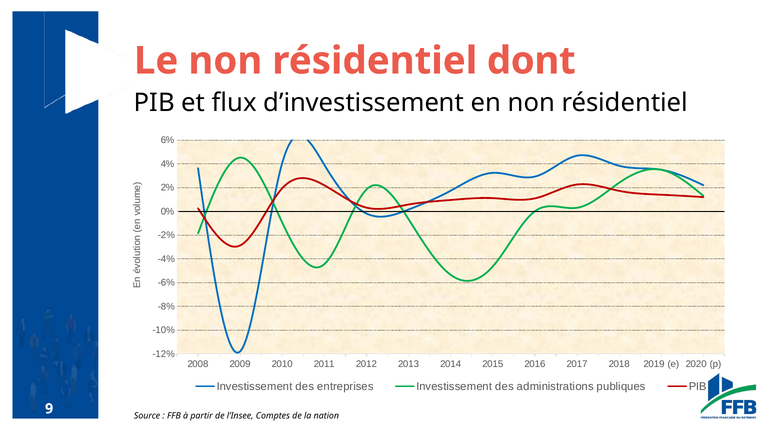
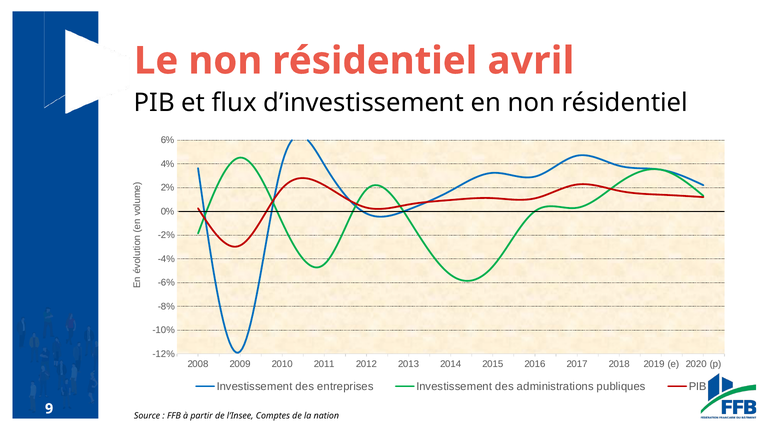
dont: dont -> avril (531, 61)
